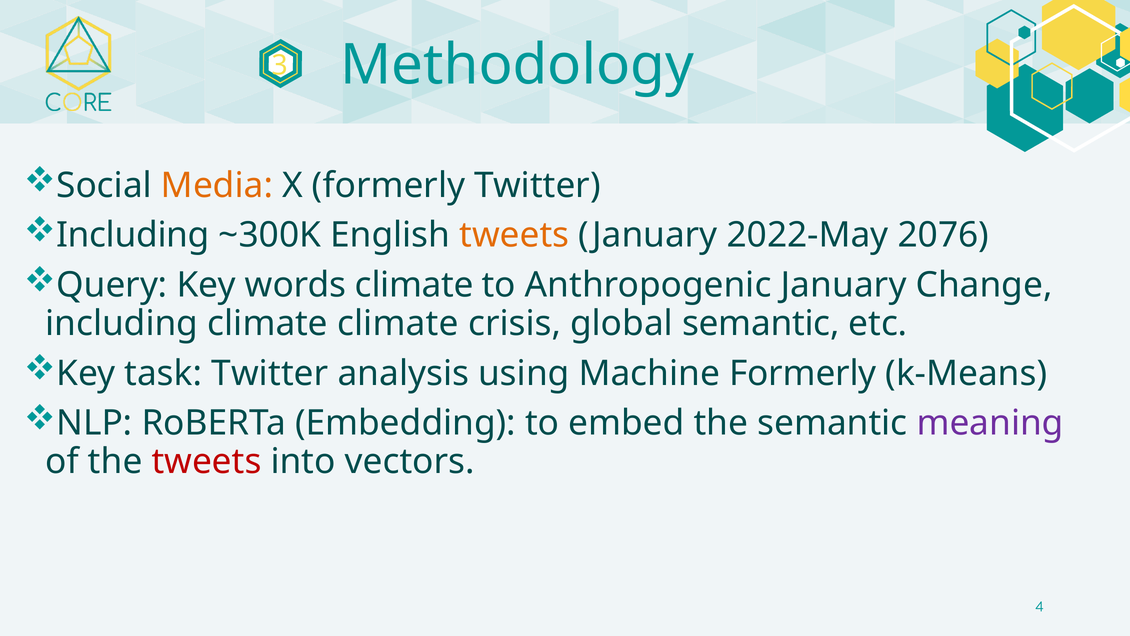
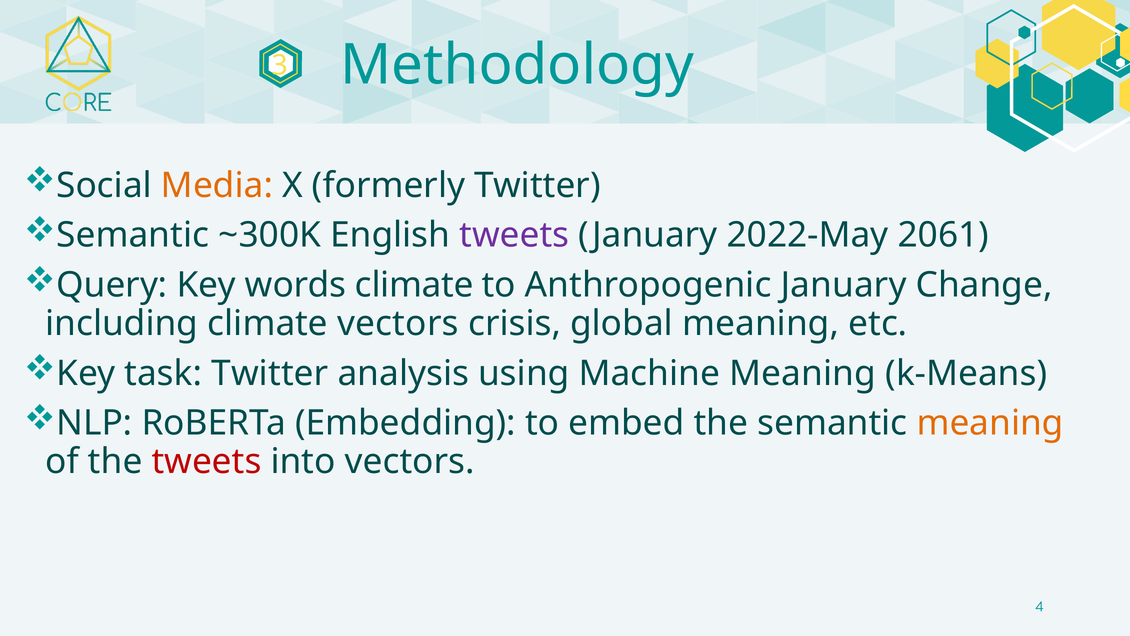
Including: Including -> Semantic (133, 235)
tweets colour: orange -> purple (514, 235)
2076: 2076 -> 2061 (943, 235)
climate climate: climate -> vectors (398, 323)
global semantic: semantic -> meaning (761, 323)
Machine Formerly: Formerly -> Meaning (803, 373)
meaning colour: purple -> orange (990, 423)
